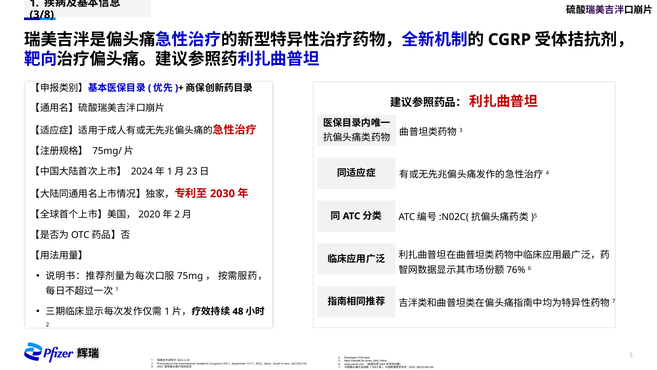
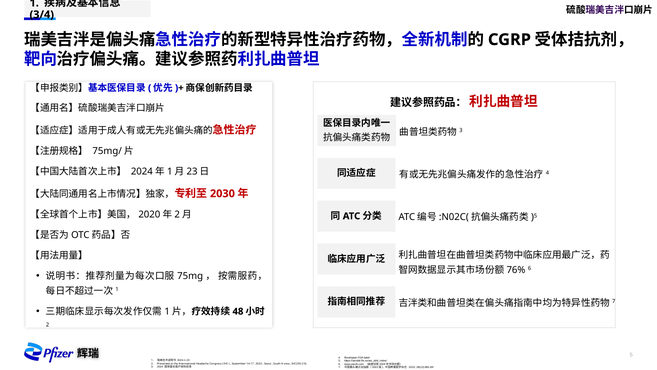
3/8: 3/8 -> 3/4 (42, 15)
